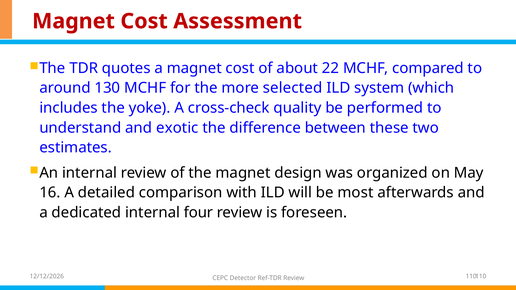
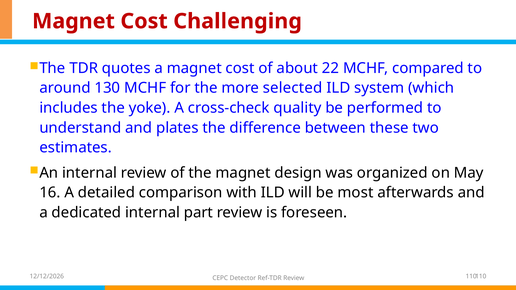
Assessment: Assessment -> Challenging (238, 21)
exotic: exotic -> plates (177, 128)
four: four -> part (198, 213)
